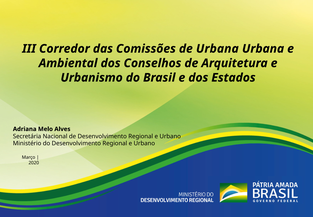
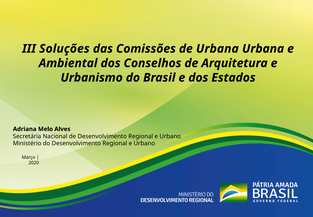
Corredor: Corredor -> Soluções (64, 49)
